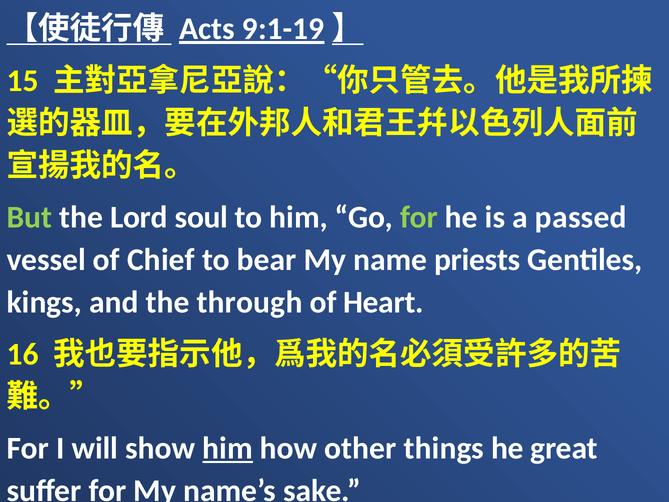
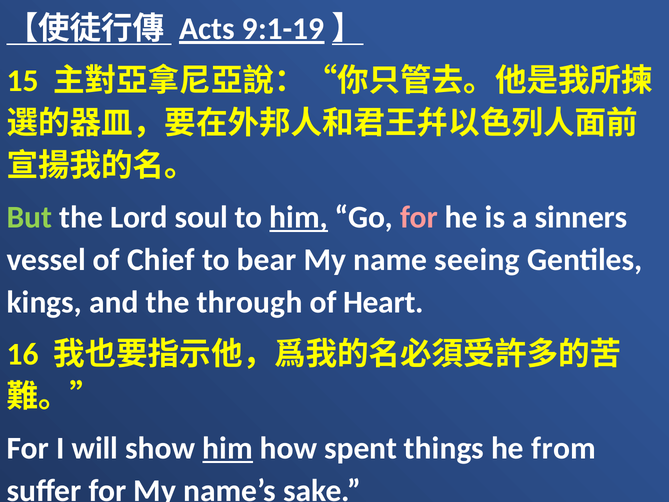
him underline: none -> present (299, 217)
for colour: light green -> pink (419, 217)
passed: passed -> sinners (581, 217)
priests: priests -> seeing (477, 260)
other: other -> spent (361, 448)
great: great -> from (564, 448)
